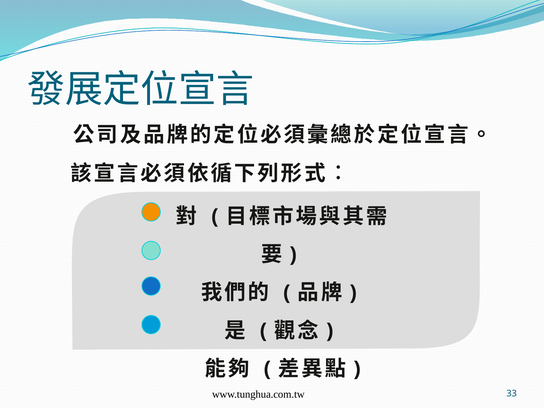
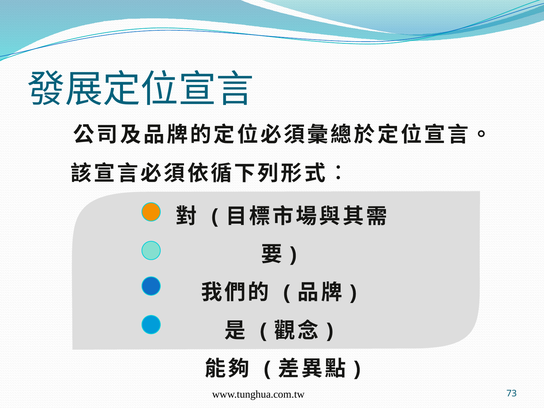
33: 33 -> 73 (512, 394)
